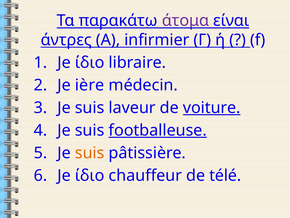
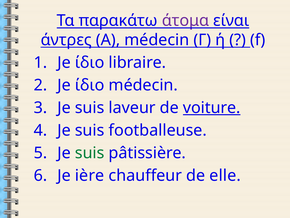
Α infirmier: infirmier -> médecin (157, 40)
ière: ière -> ίδιο (90, 85)
footballeuse underline: present -> none (158, 130)
suis colour: orange -> green (90, 153)
ίδιο: ίδιο -> ière (90, 175)
télé: télé -> elle (225, 175)
